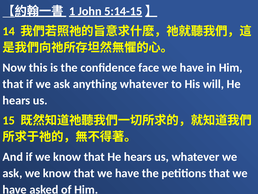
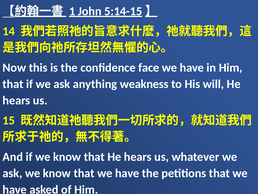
anything whatever: whatever -> weakness (144, 84)
